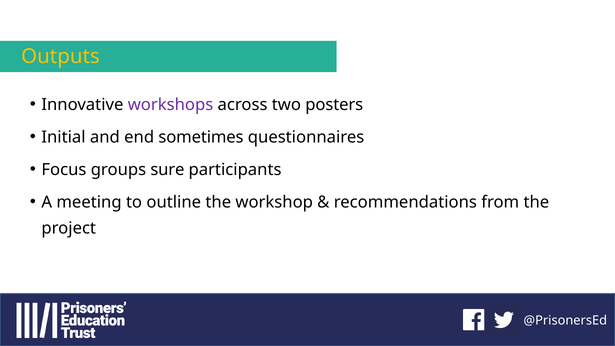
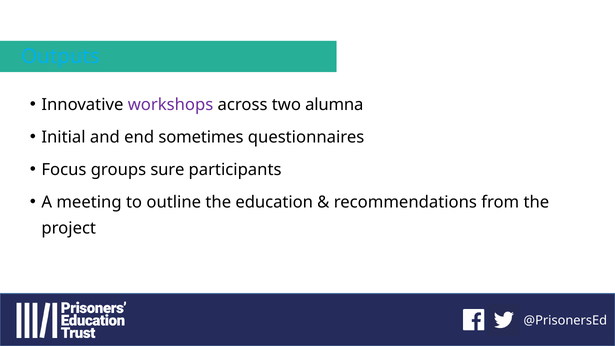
Outputs colour: yellow -> light blue (60, 56)
posters: posters -> alumna (334, 105)
workshop: workshop -> education (274, 202)
